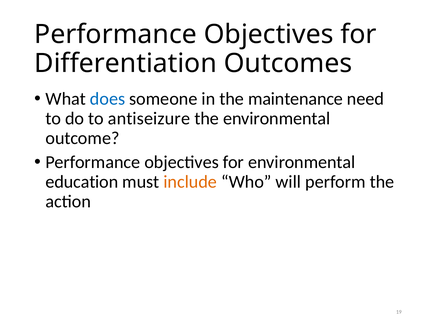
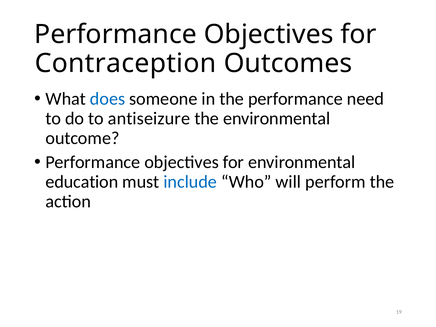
Differentiation: Differentiation -> Contraception (125, 63)
the maintenance: maintenance -> performance (295, 99)
include colour: orange -> blue (190, 182)
